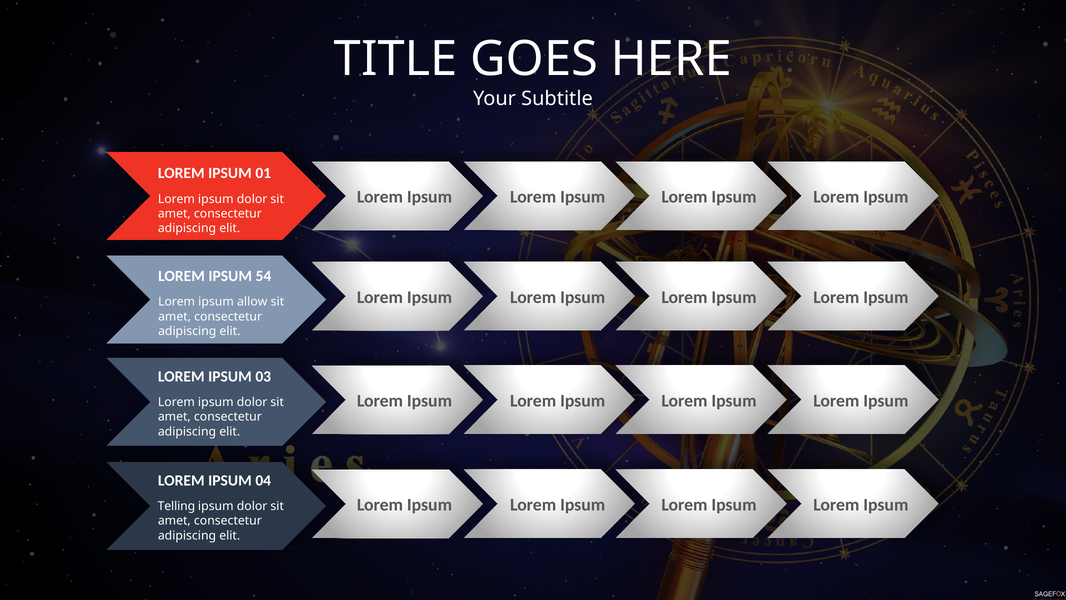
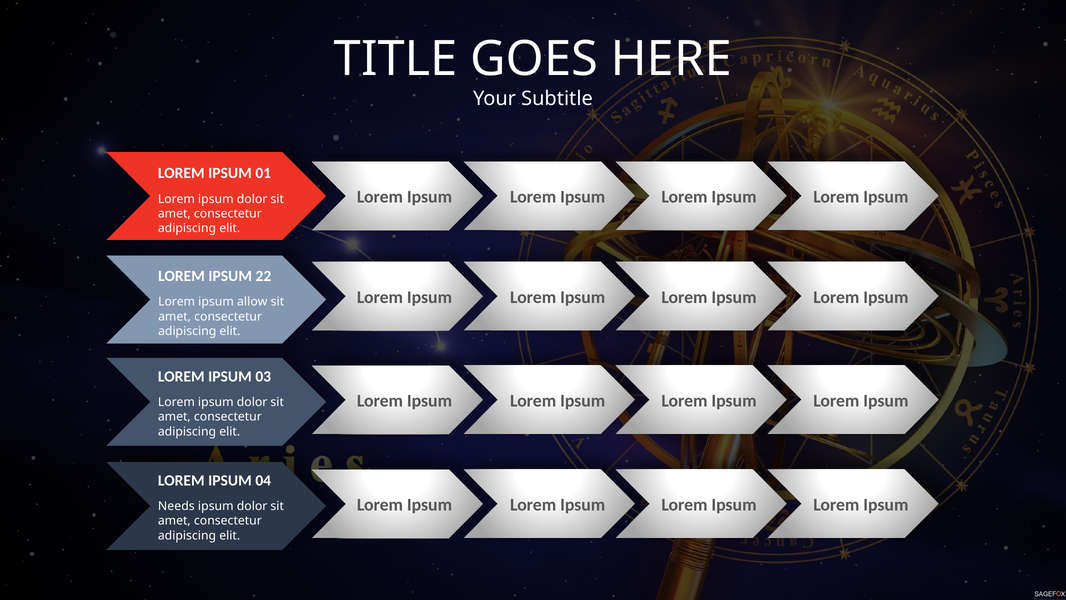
54: 54 -> 22 (263, 276)
Telling: Telling -> Needs (176, 506)
